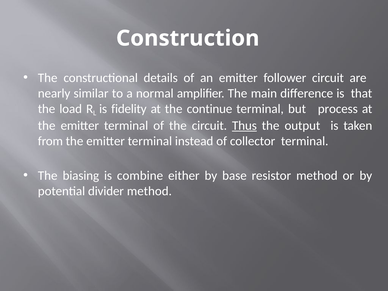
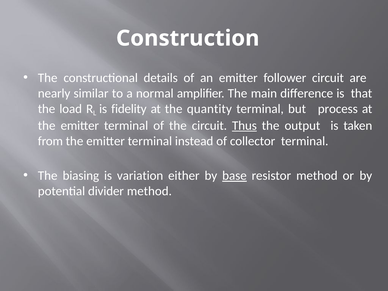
continue: continue -> quantity (209, 109)
combine: combine -> variation (140, 176)
base underline: none -> present (234, 176)
